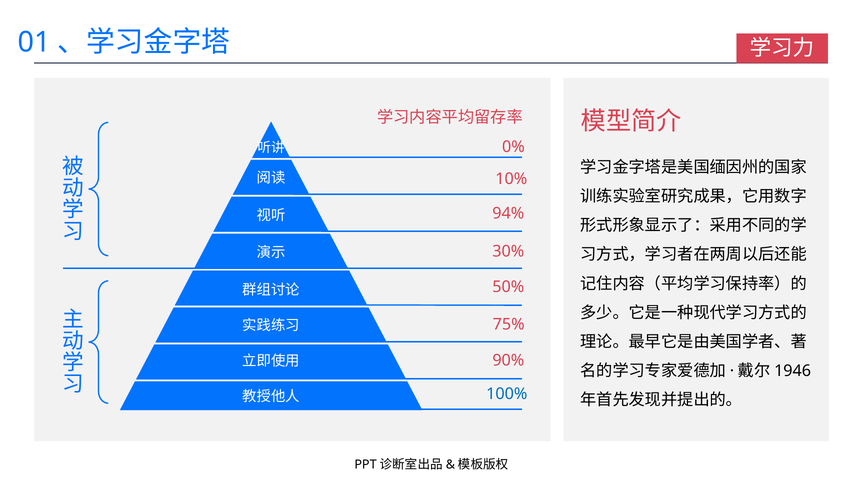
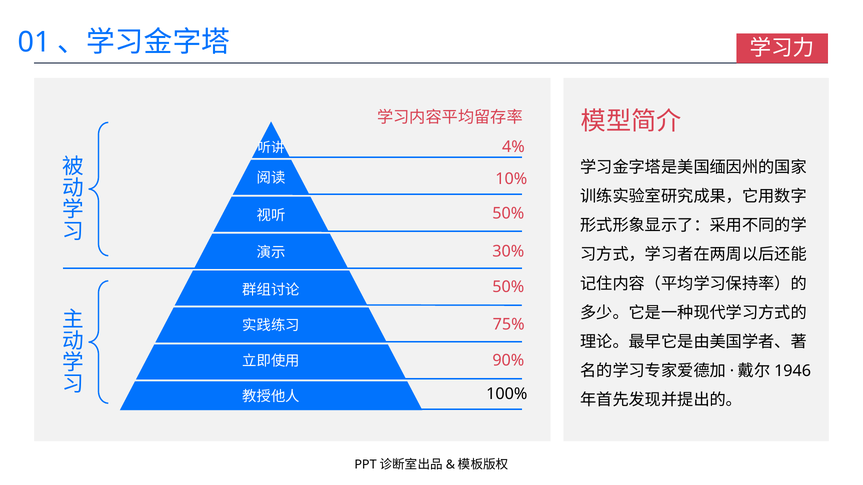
0%: 0% -> 4% (513, 147)
94%: 94% -> 50% (508, 214)
100% colour: blue -> black (507, 394)
